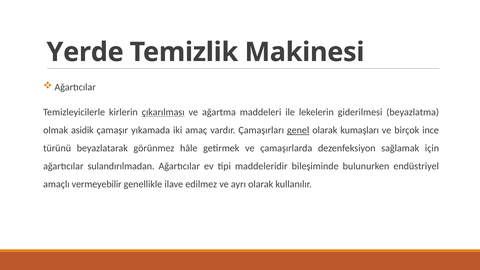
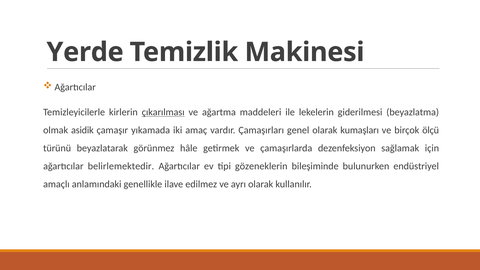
genel underline: present -> none (298, 130)
ince: ince -> ölçü (431, 130)
sulandırılmadan: sulandırılmadan -> belirlemektedir (121, 166)
maddeleridir: maddeleridir -> gözeneklerin (261, 166)
vermeyebilir: vermeyebilir -> anlamındaki (97, 184)
